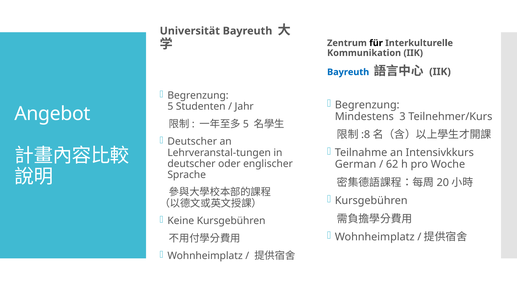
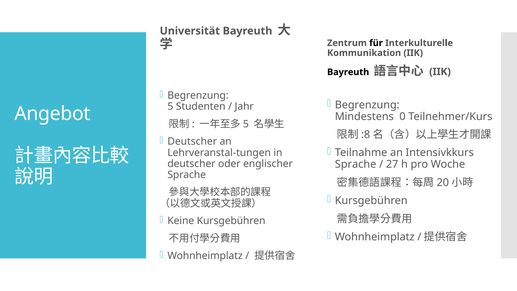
Bayreuth colour: blue -> black (348, 72)
3: 3 -> 0 (402, 116)
German: German -> Sprache (356, 164)
62: 62 -> 27 (392, 164)
